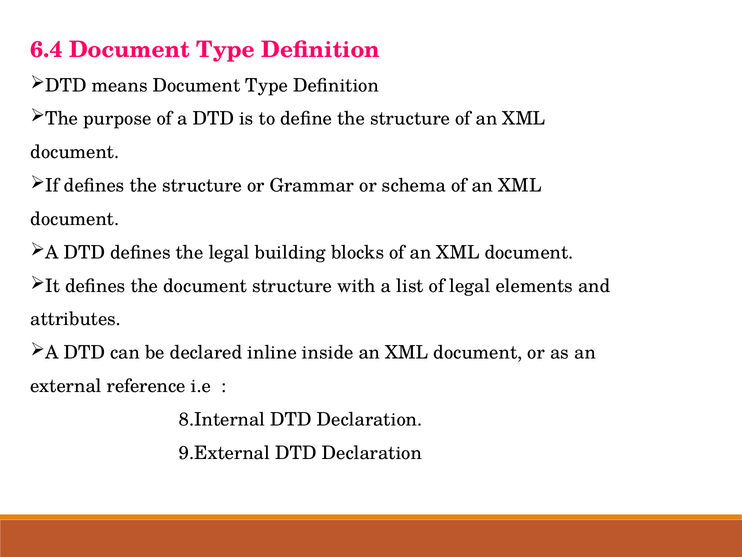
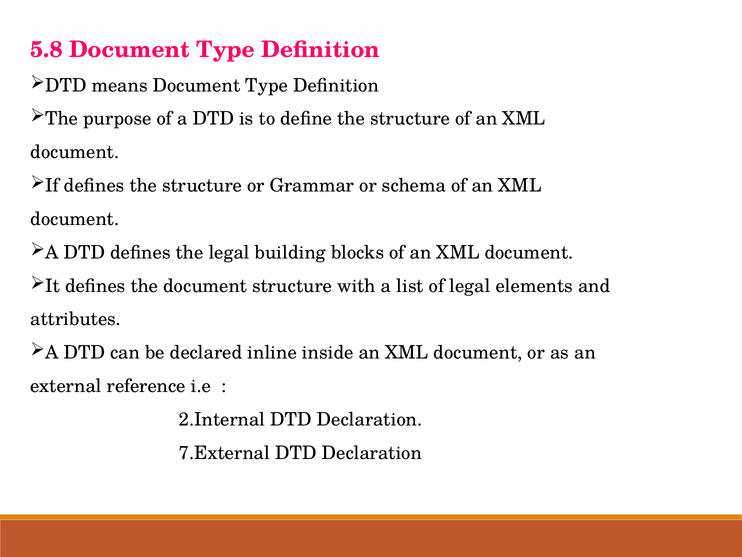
6.4: 6.4 -> 5.8 (47, 50)
8.Internal: 8.Internal -> 2.Internal (222, 419)
9.External: 9.External -> 7.External (224, 453)
